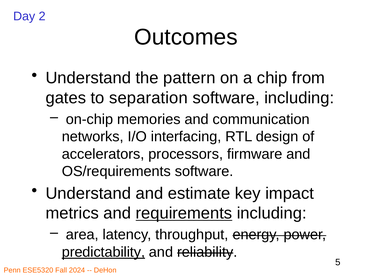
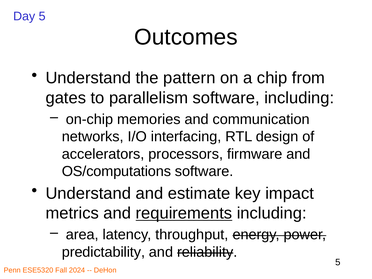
Day 2: 2 -> 5 (42, 16)
separation: separation -> parallelism (149, 98)
OS/requirements: OS/requirements -> OS/computations (116, 171)
predictability underline: present -> none (103, 252)
